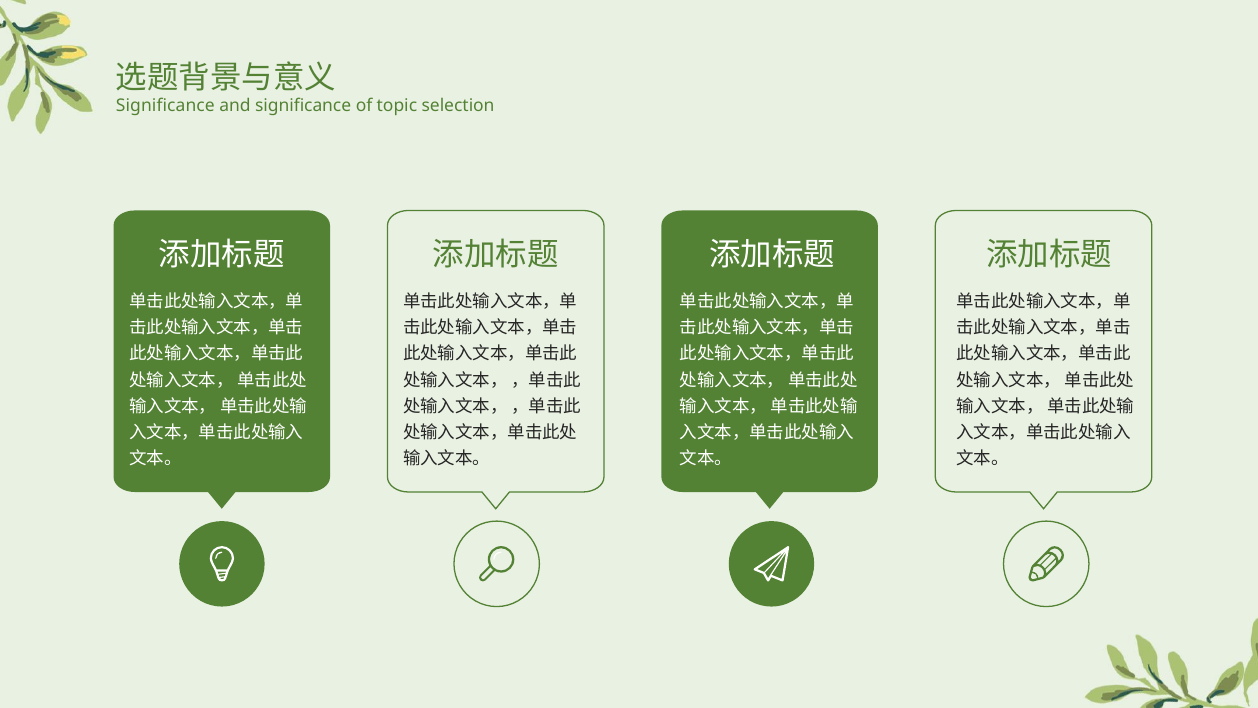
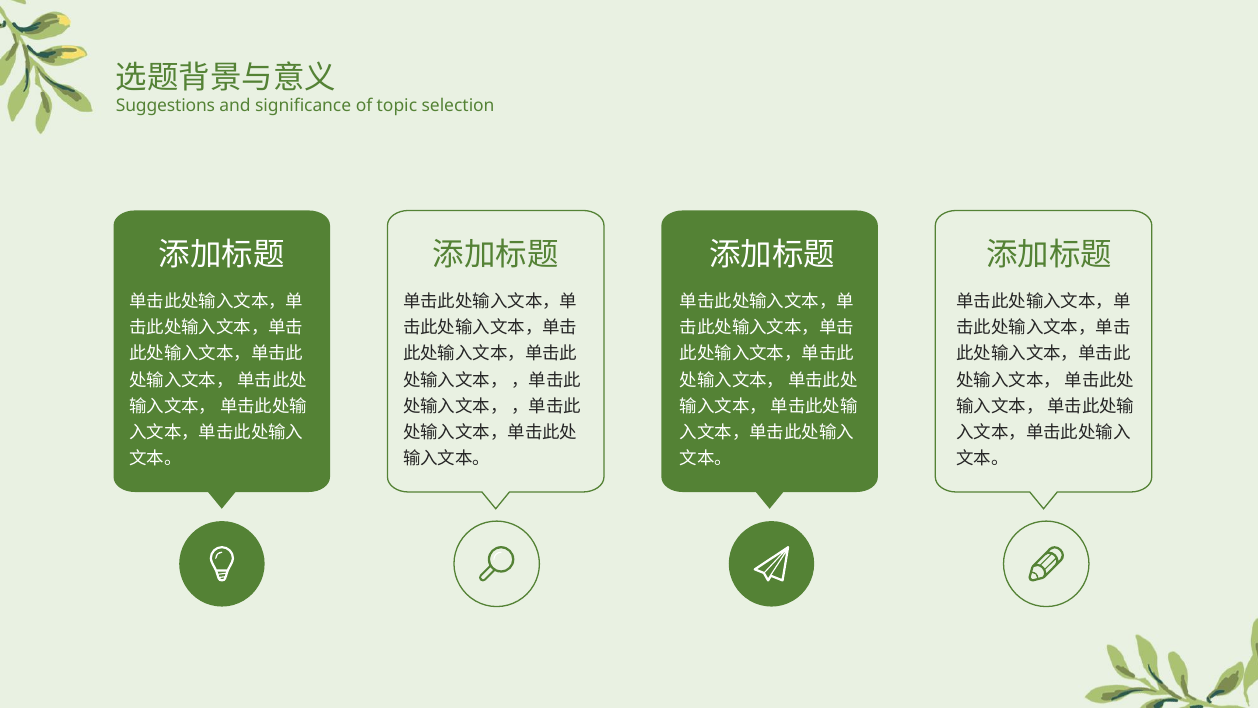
Significance: Significance -> Suggestions (165, 106)
